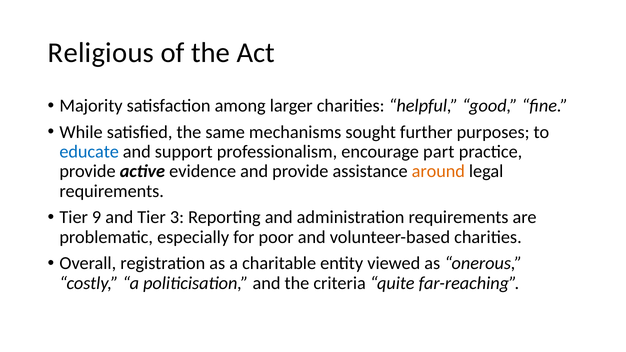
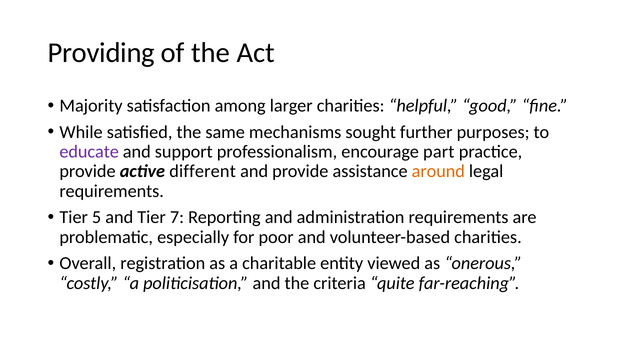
Religious: Religious -> Providing (101, 53)
educate colour: blue -> purple (89, 152)
evidence: evidence -> different (203, 172)
9: 9 -> 5 (97, 218)
3: 3 -> 7 (177, 218)
